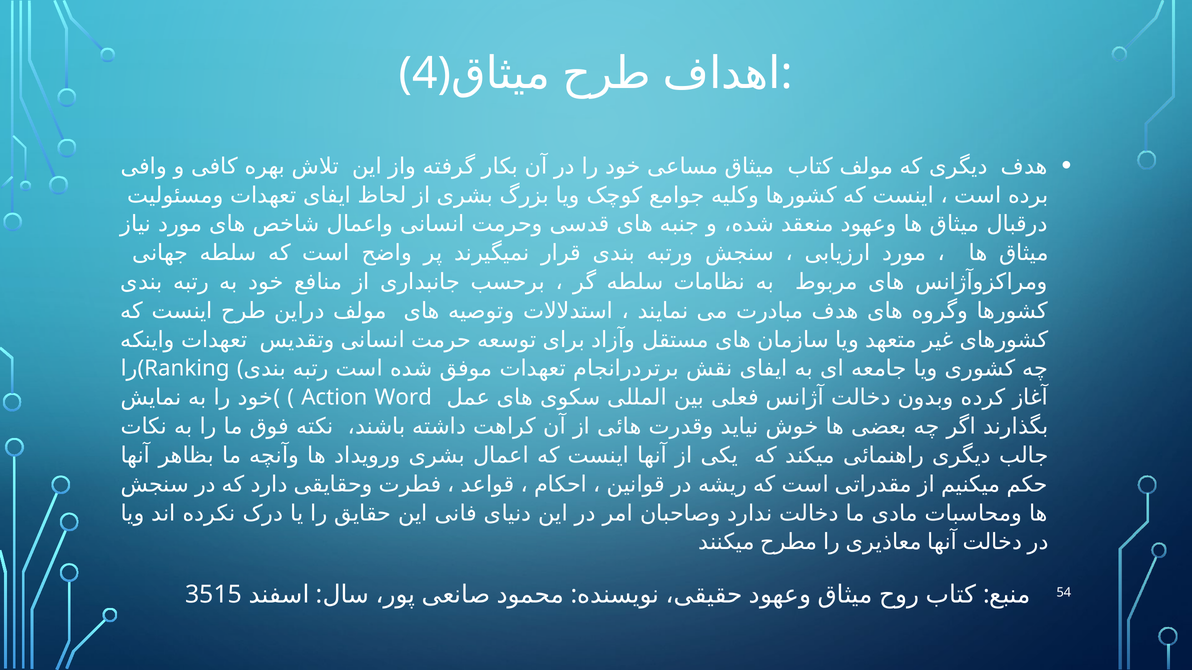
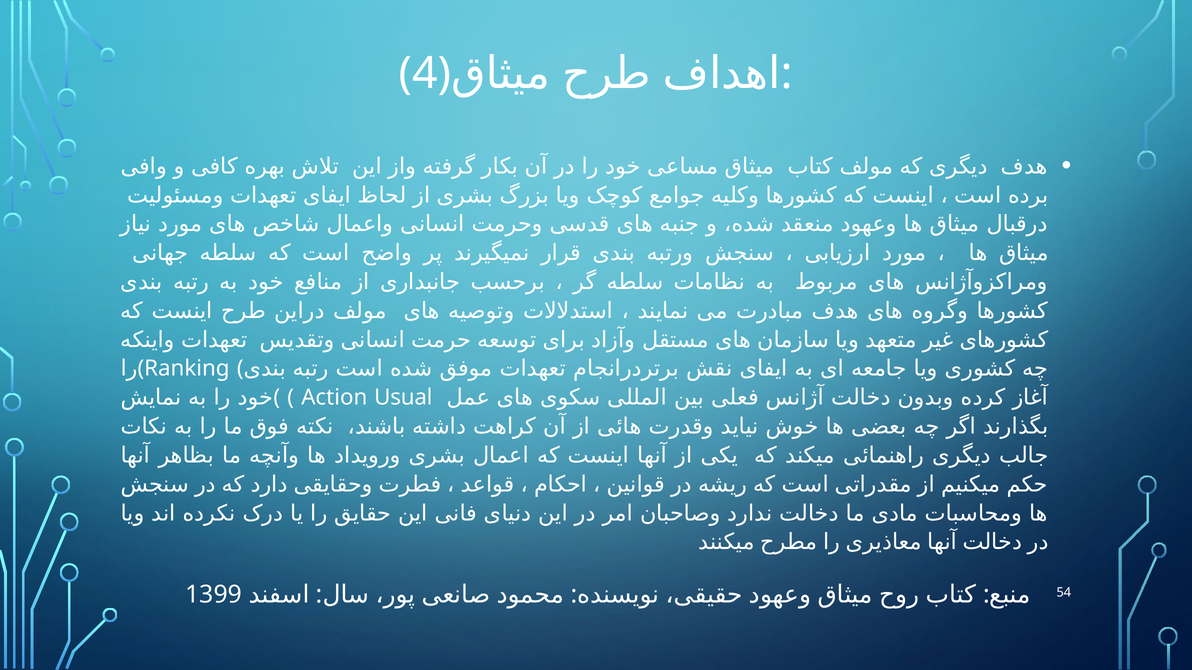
Word: Word -> Usual (403, 398)
3515: 3515 -> 1399 (214, 595)
